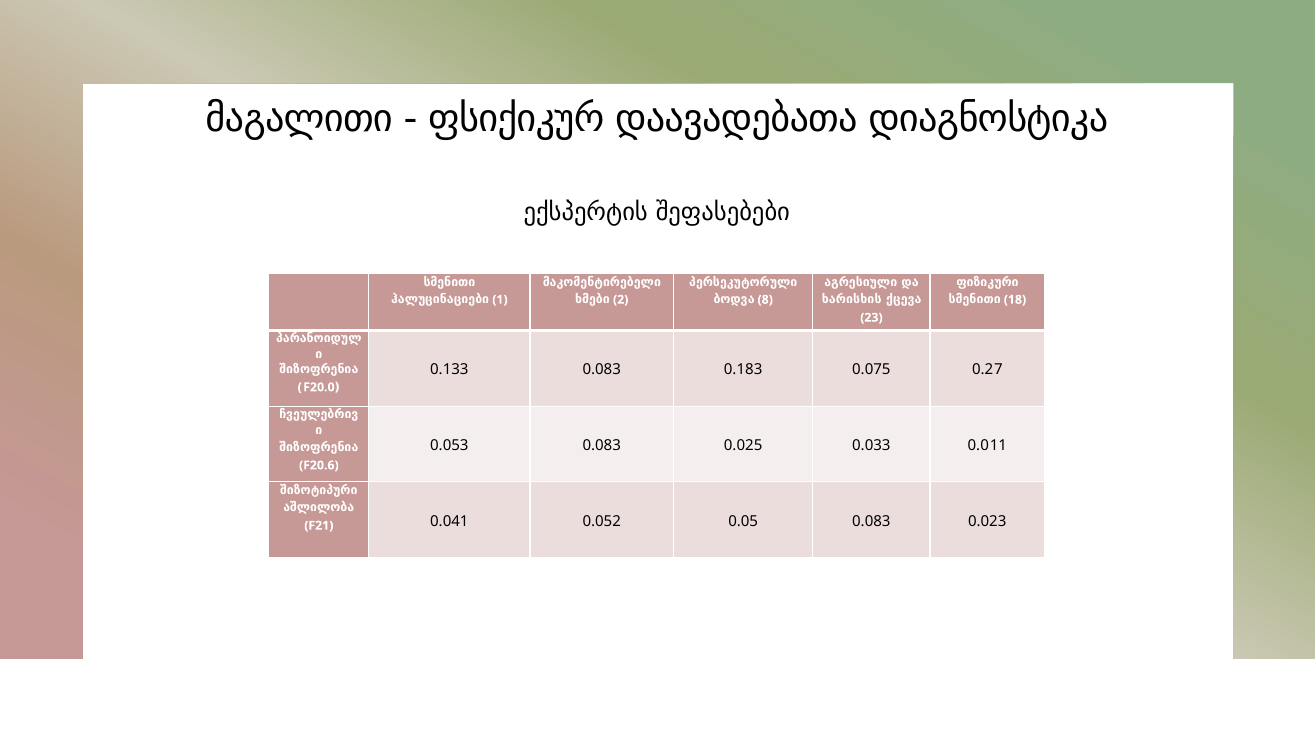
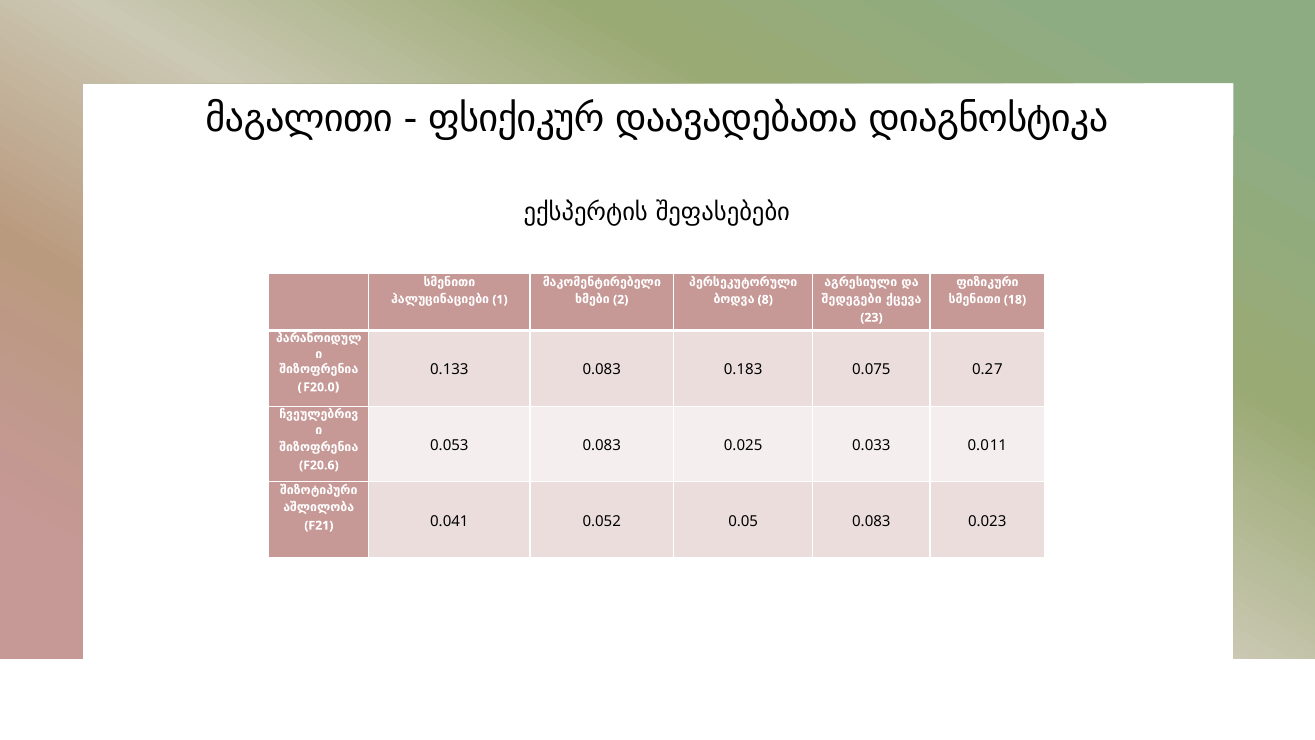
ხარისხის: ხარისხის -> შედეგები (852, 300)
